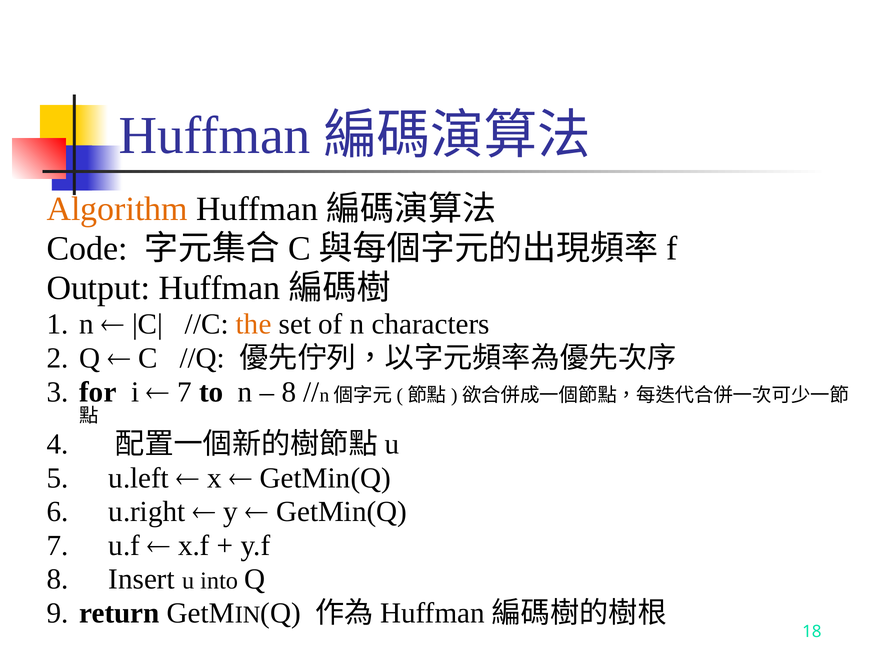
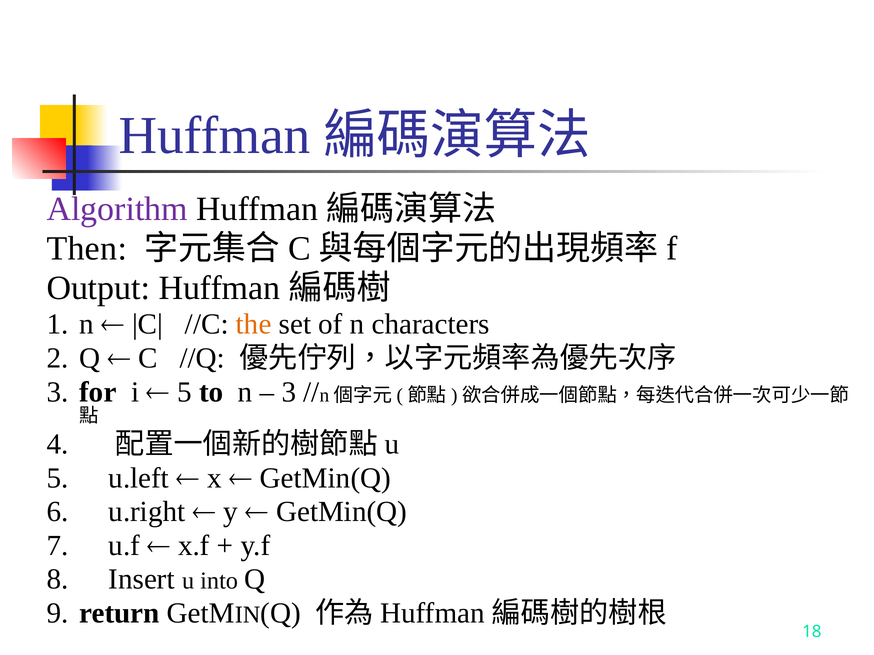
Algorithm colour: orange -> purple (117, 209)
Code: Code -> Then (87, 249)
7: 7 -> 5 (185, 392)
8: 8 -> 3 (289, 392)
